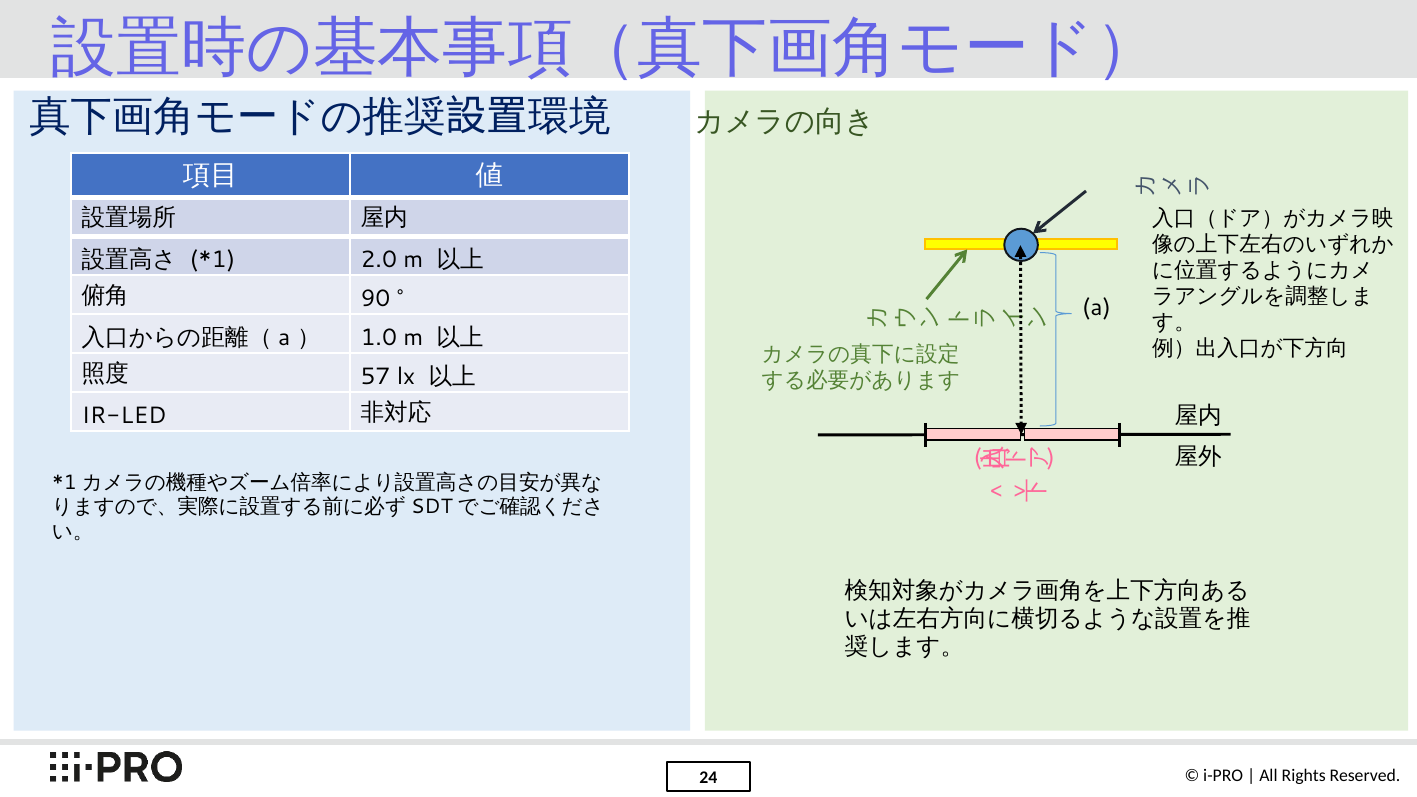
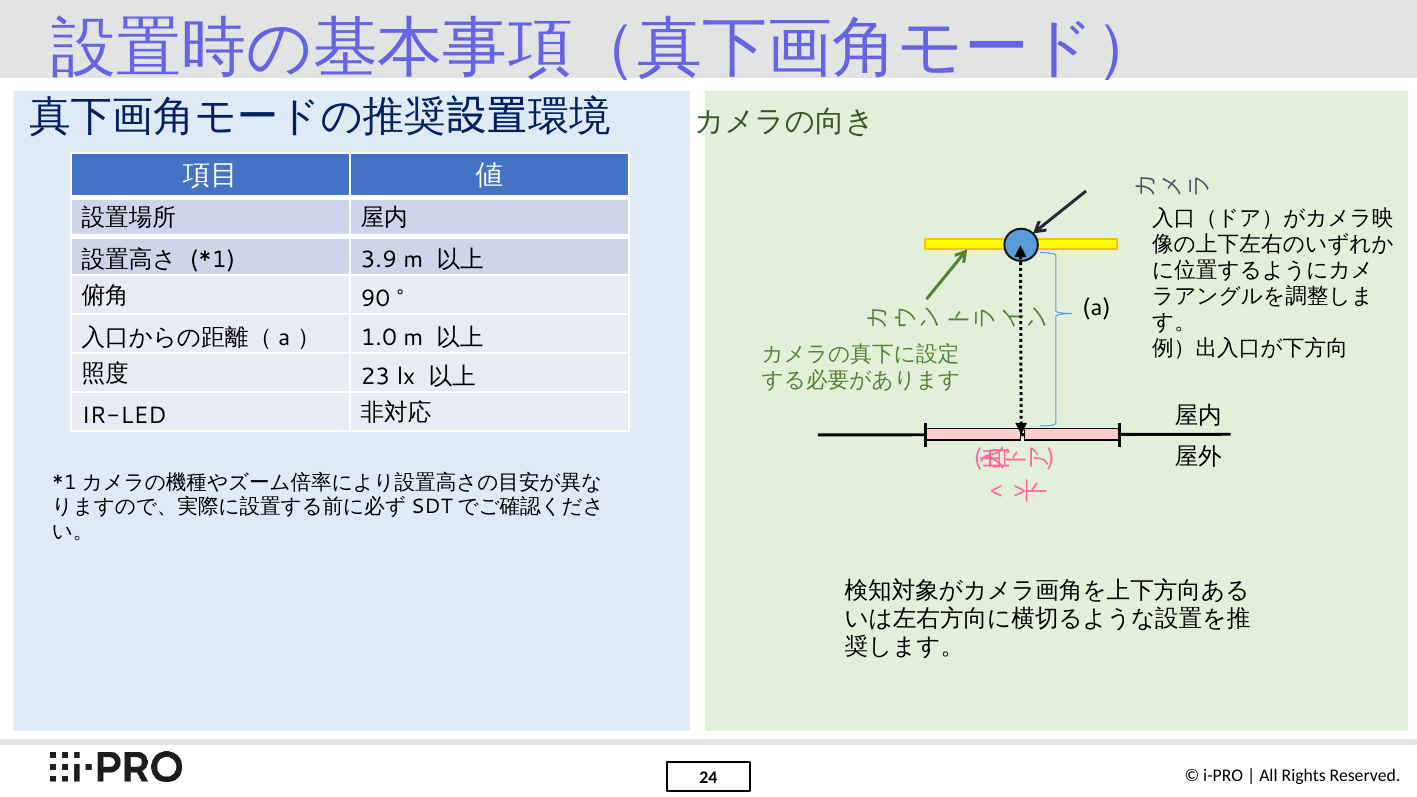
2.0: 2.0 -> 3.9 (379, 260)
57: 57 -> 23 (375, 377)
